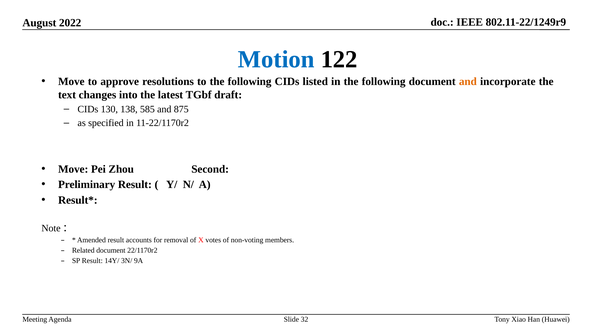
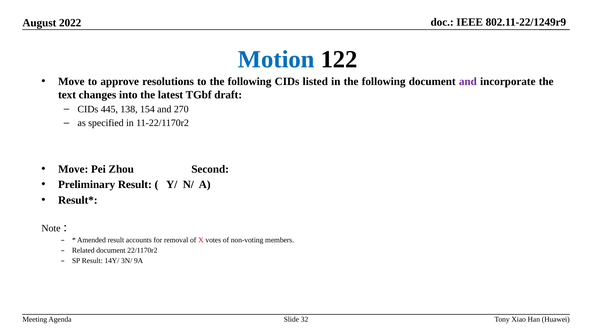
and colour: orange -> purple (468, 81)
130: 130 -> 445 (109, 109)
585: 585 -> 154 (147, 109)
875: 875 -> 270 (181, 109)
